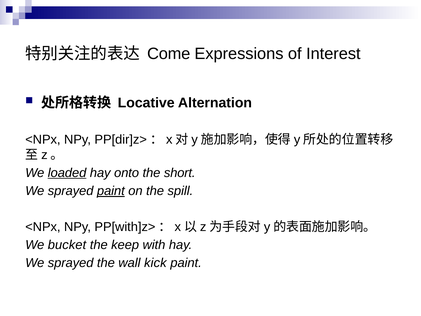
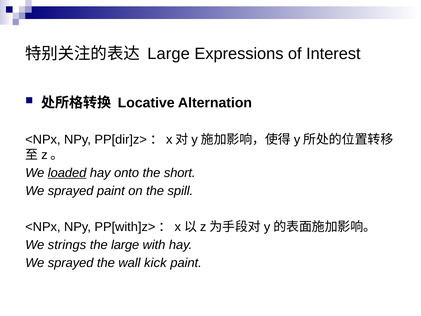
Come: Come -> Large (169, 54)
paint underline: present -> none (111, 191)
bucket: bucket -> strings (67, 245)
the keep: keep -> large (125, 245)
